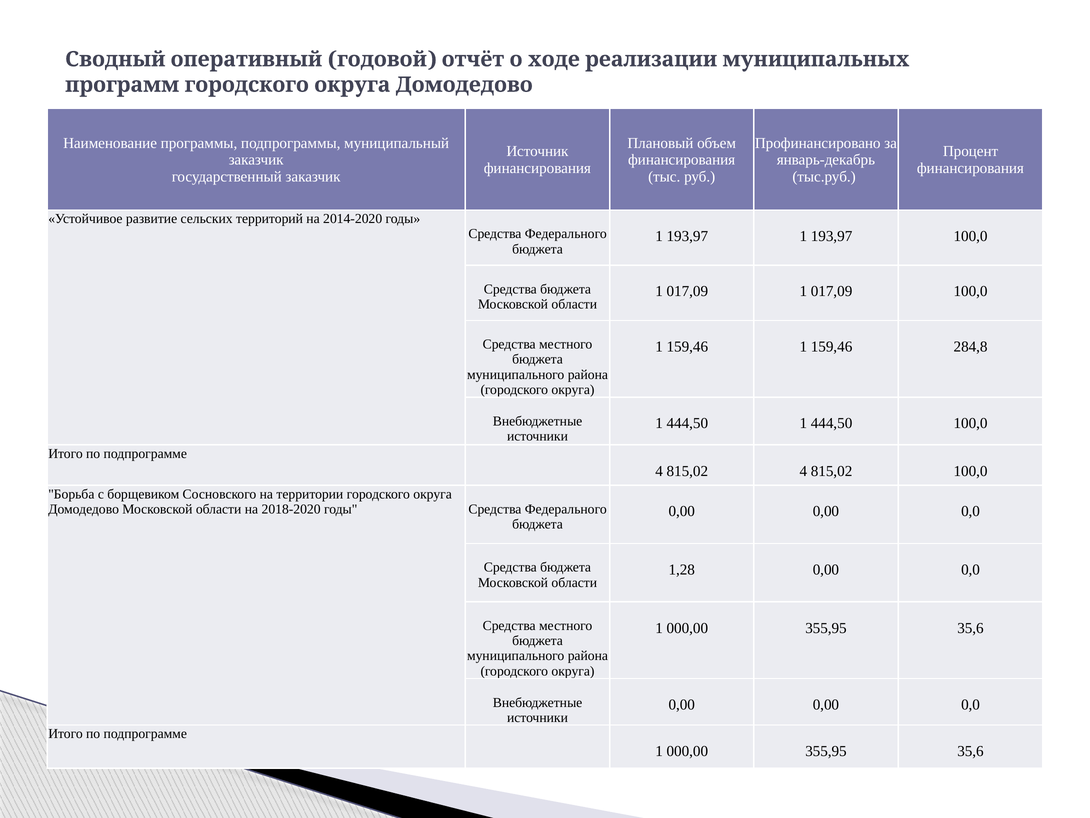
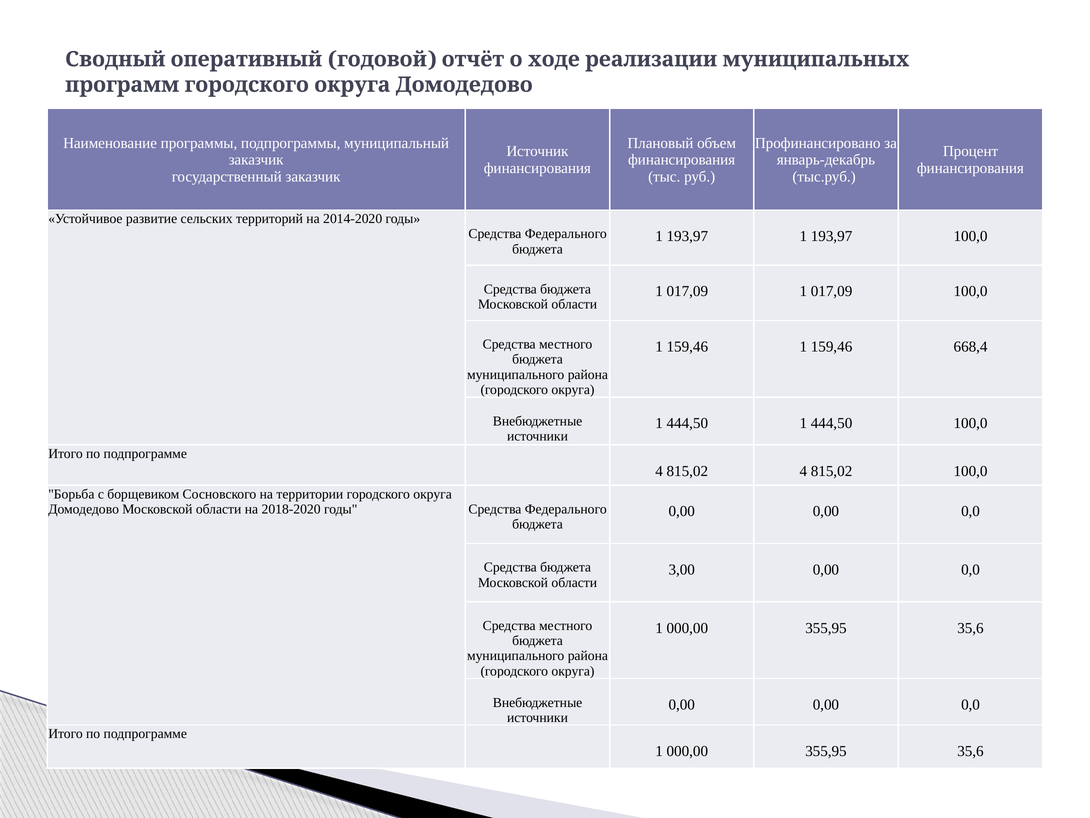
284,8: 284,8 -> 668,4 (971, 346)
1,28: 1,28 -> 3,00 (682, 569)
